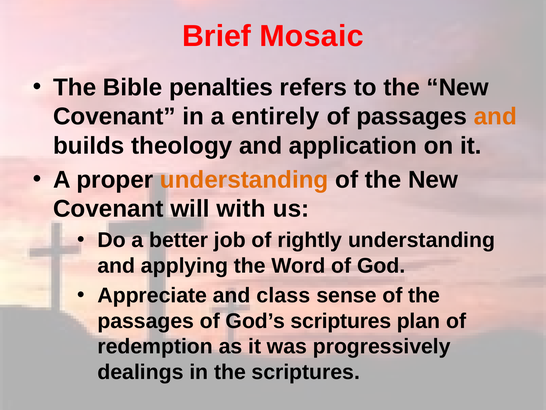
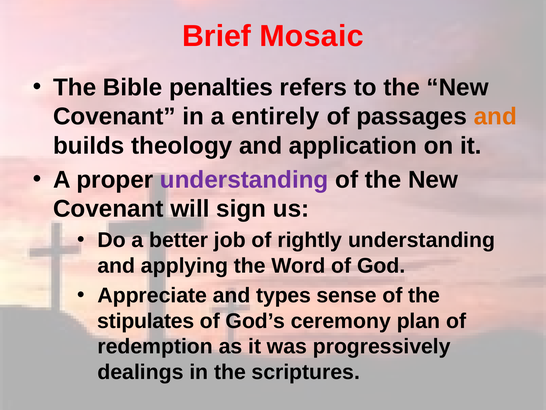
understanding colour: orange -> purple (244, 179)
with: with -> sign (241, 209)
class: class -> types (284, 295)
passages: passages -> stipulates (146, 321)
God’s scriptures: scriptures -> ceremony (341, 321)
